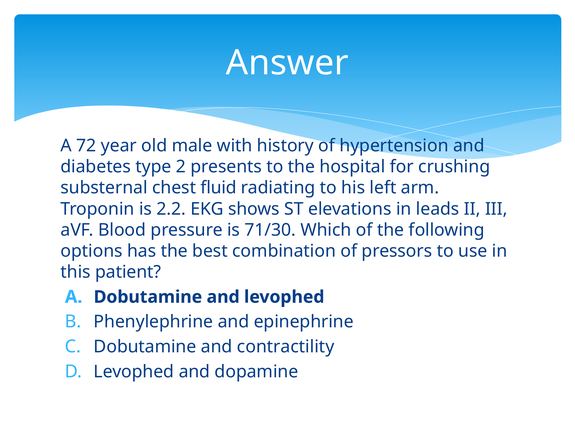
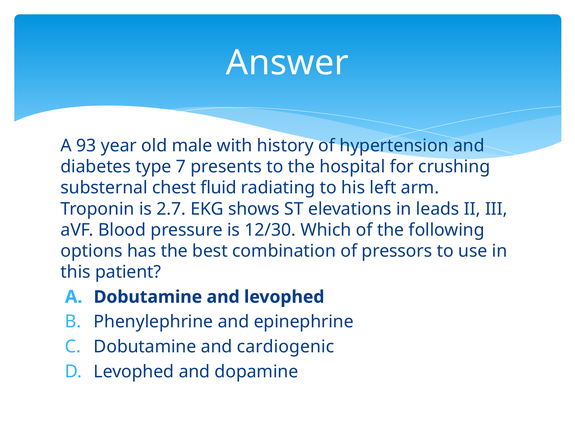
72: 72 -> 93 (86, 146)
2: 2 -> 7 (181, 167)
2.2: 2.2 -> 2.7 (171, 209)
71/30: 71/30 -> 12/30 (270, 230)
contractility: contractility -> cardiogenic (286, 347)
